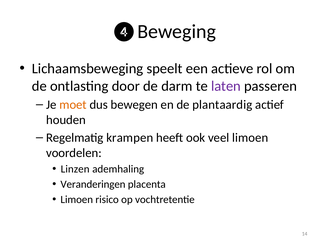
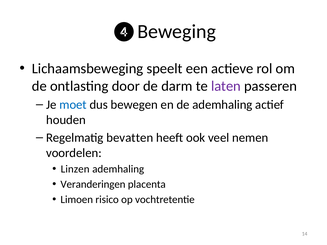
moet colour: orange -> blue (73, 105)
de plantaardig: plantaardig -> ademhaling (222, 105)
krampen: krampen -> bevatten (130, 138)
veel limoen: limoen -> nemen (250, 138)
